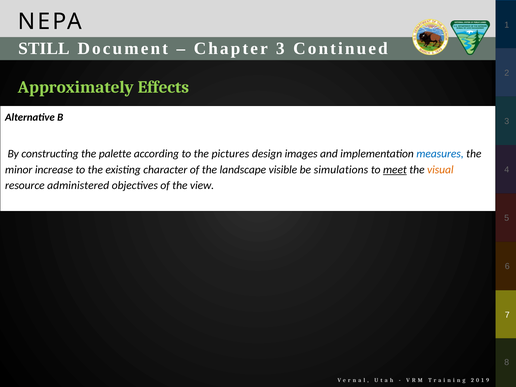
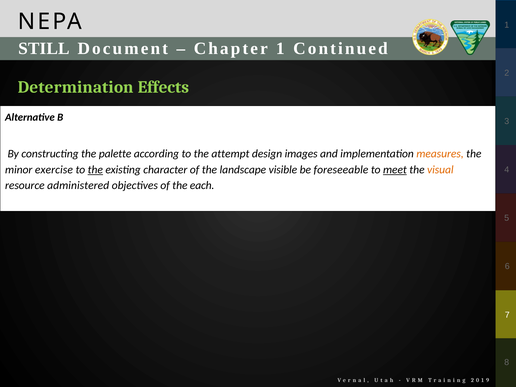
Chapter 3: 3 -> 1 (280, 48)
Approximately: Approximately -> Determination (76, 87)
pictures: pictures -> attempt (230, 154)
measures colour: blue -> orange (440, 154)
increase: increase -> exercise (54, 170)
the underline: none -> present (95, 170)
simulations: simulations -> foreseeable (341, 170)
view: view -> each (202, 185)
